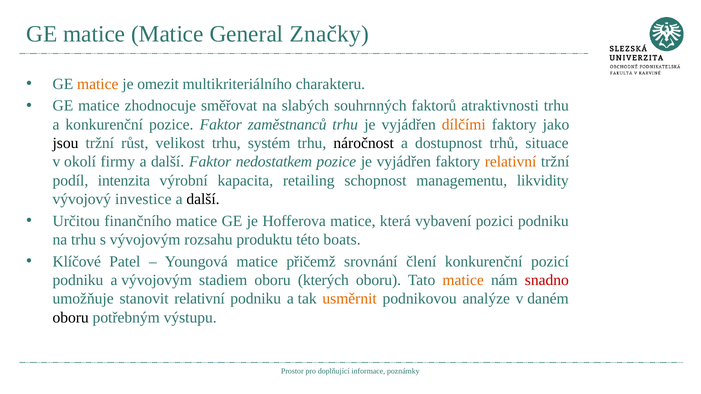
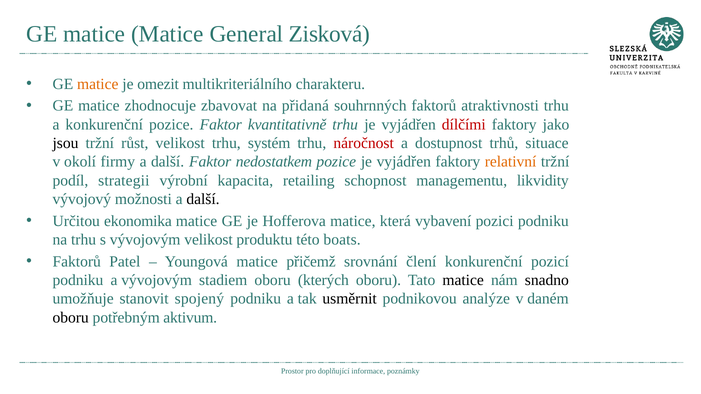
Značky: Značky -> Zisková (330, 34)
směřovat: směřovat -> zbavovat (229, 106)
slabých: slabých -> přidaná (305, 106)
zaměstnanců: zaměstnanců -> kvantitativně (287, 125)
dílčími colour: orange -> red (464, 125)
náročnost colour: black -> red (364, 143)
intenzita: intenzita -> strategii (124, 181)
investice: investice -> možnosti (143, 199)
finančního: finančního -> ekonomika (138, 221)
vývojovým rozsahu: rozsahu -> velikost (209, 240)
Klíčové: Klíčové -> Faktorů (77, 262)
matice colour: orange -> black (463, 280)
snadno colour: red -> black (547, 280)
stanovit relativní: relativní -> spojený (199, 299)
usměrnit colour: orange -> black (350, 299)
výstupu: výstupu -> aktivum (190, 318)
